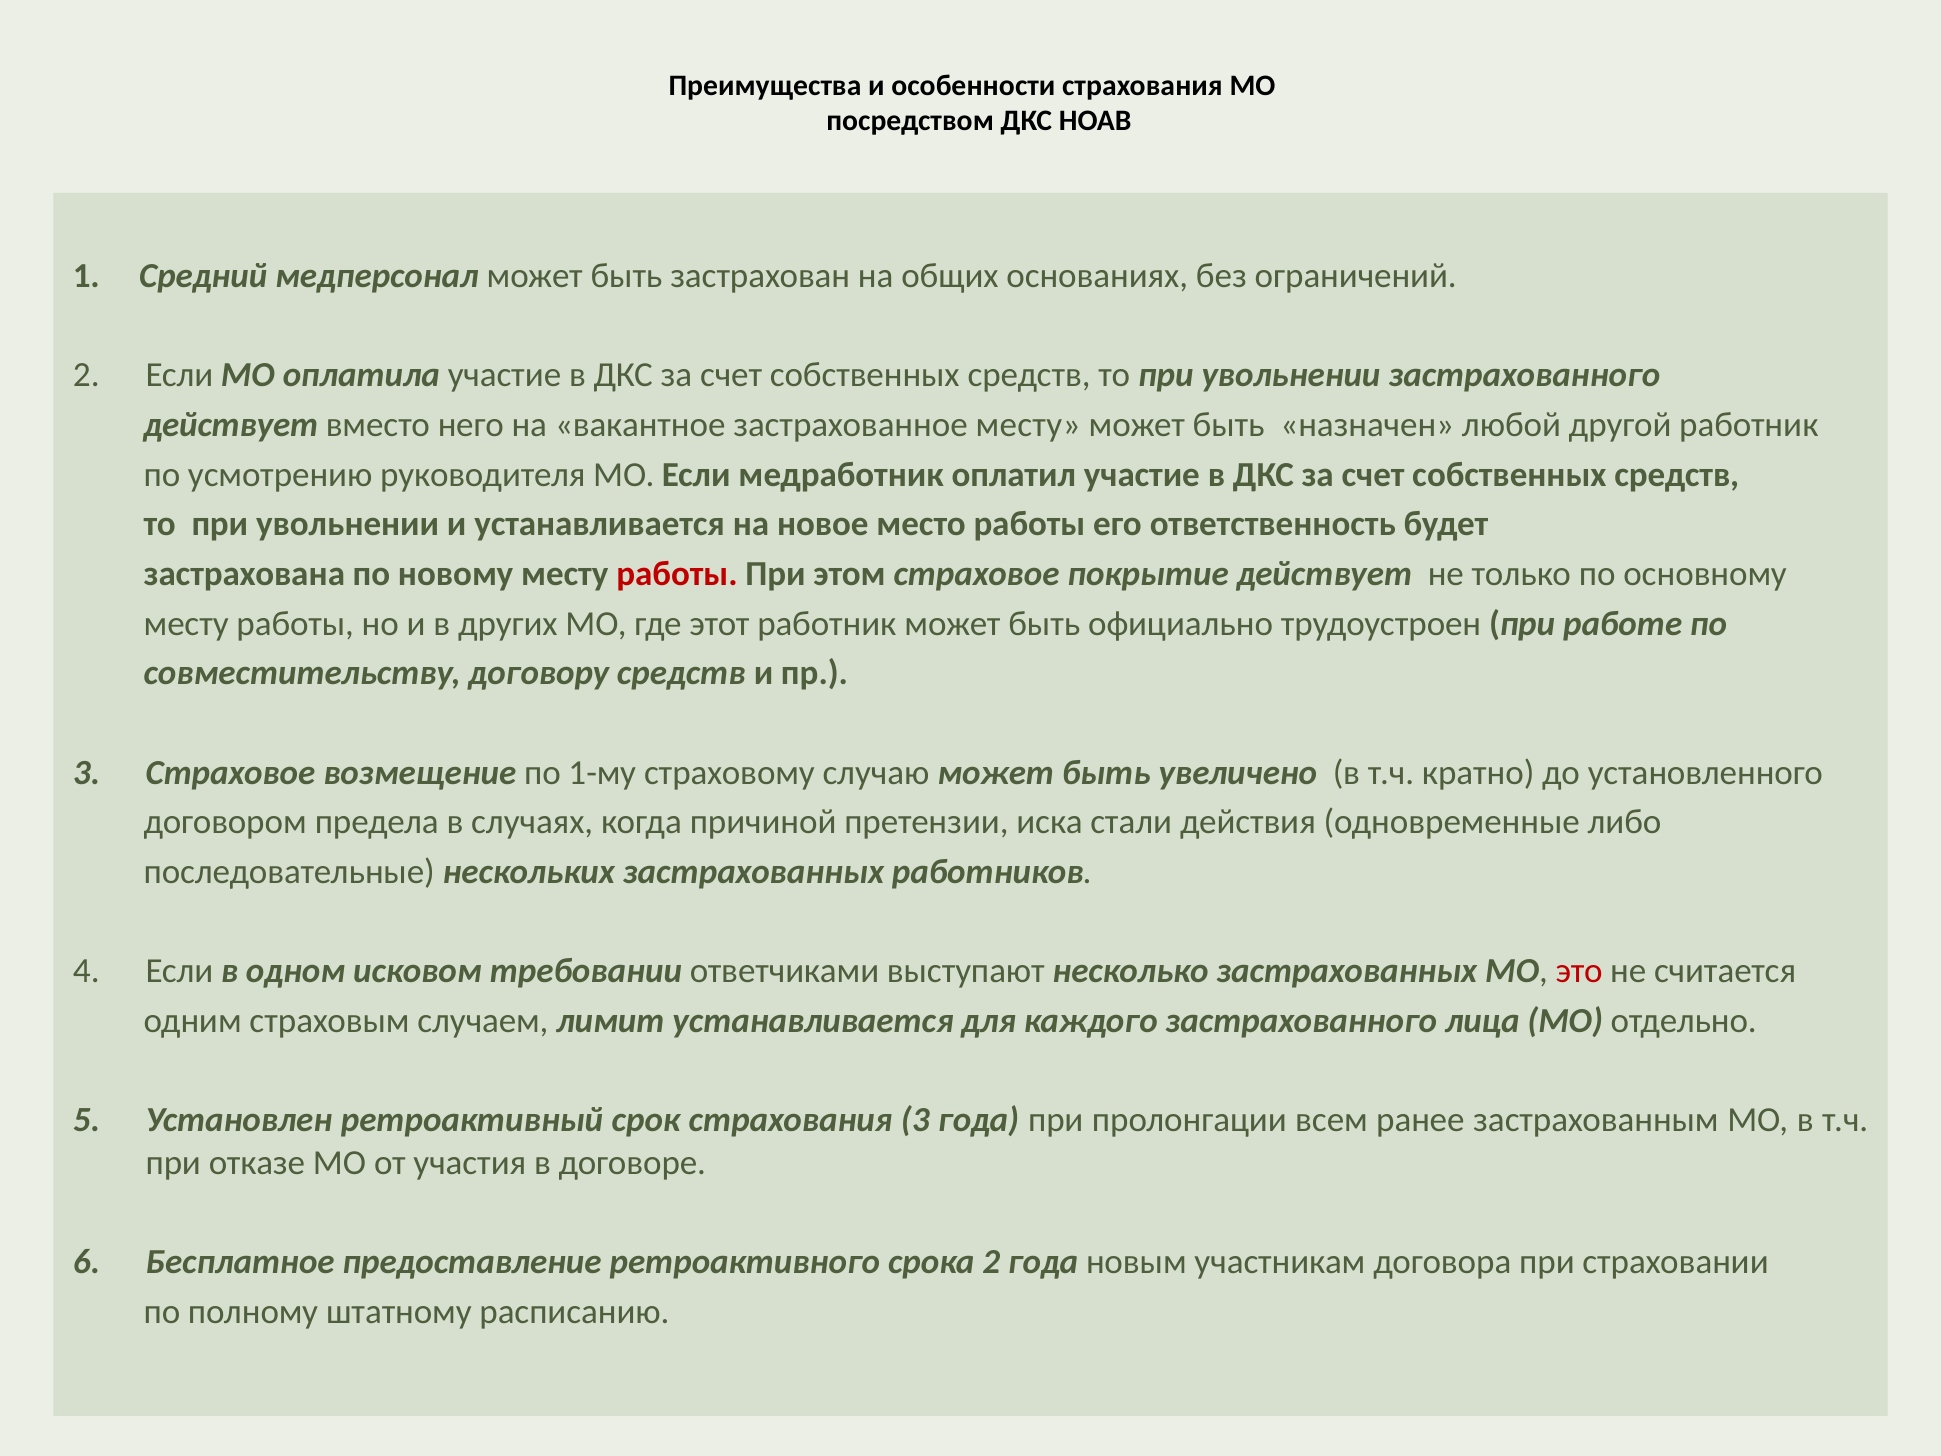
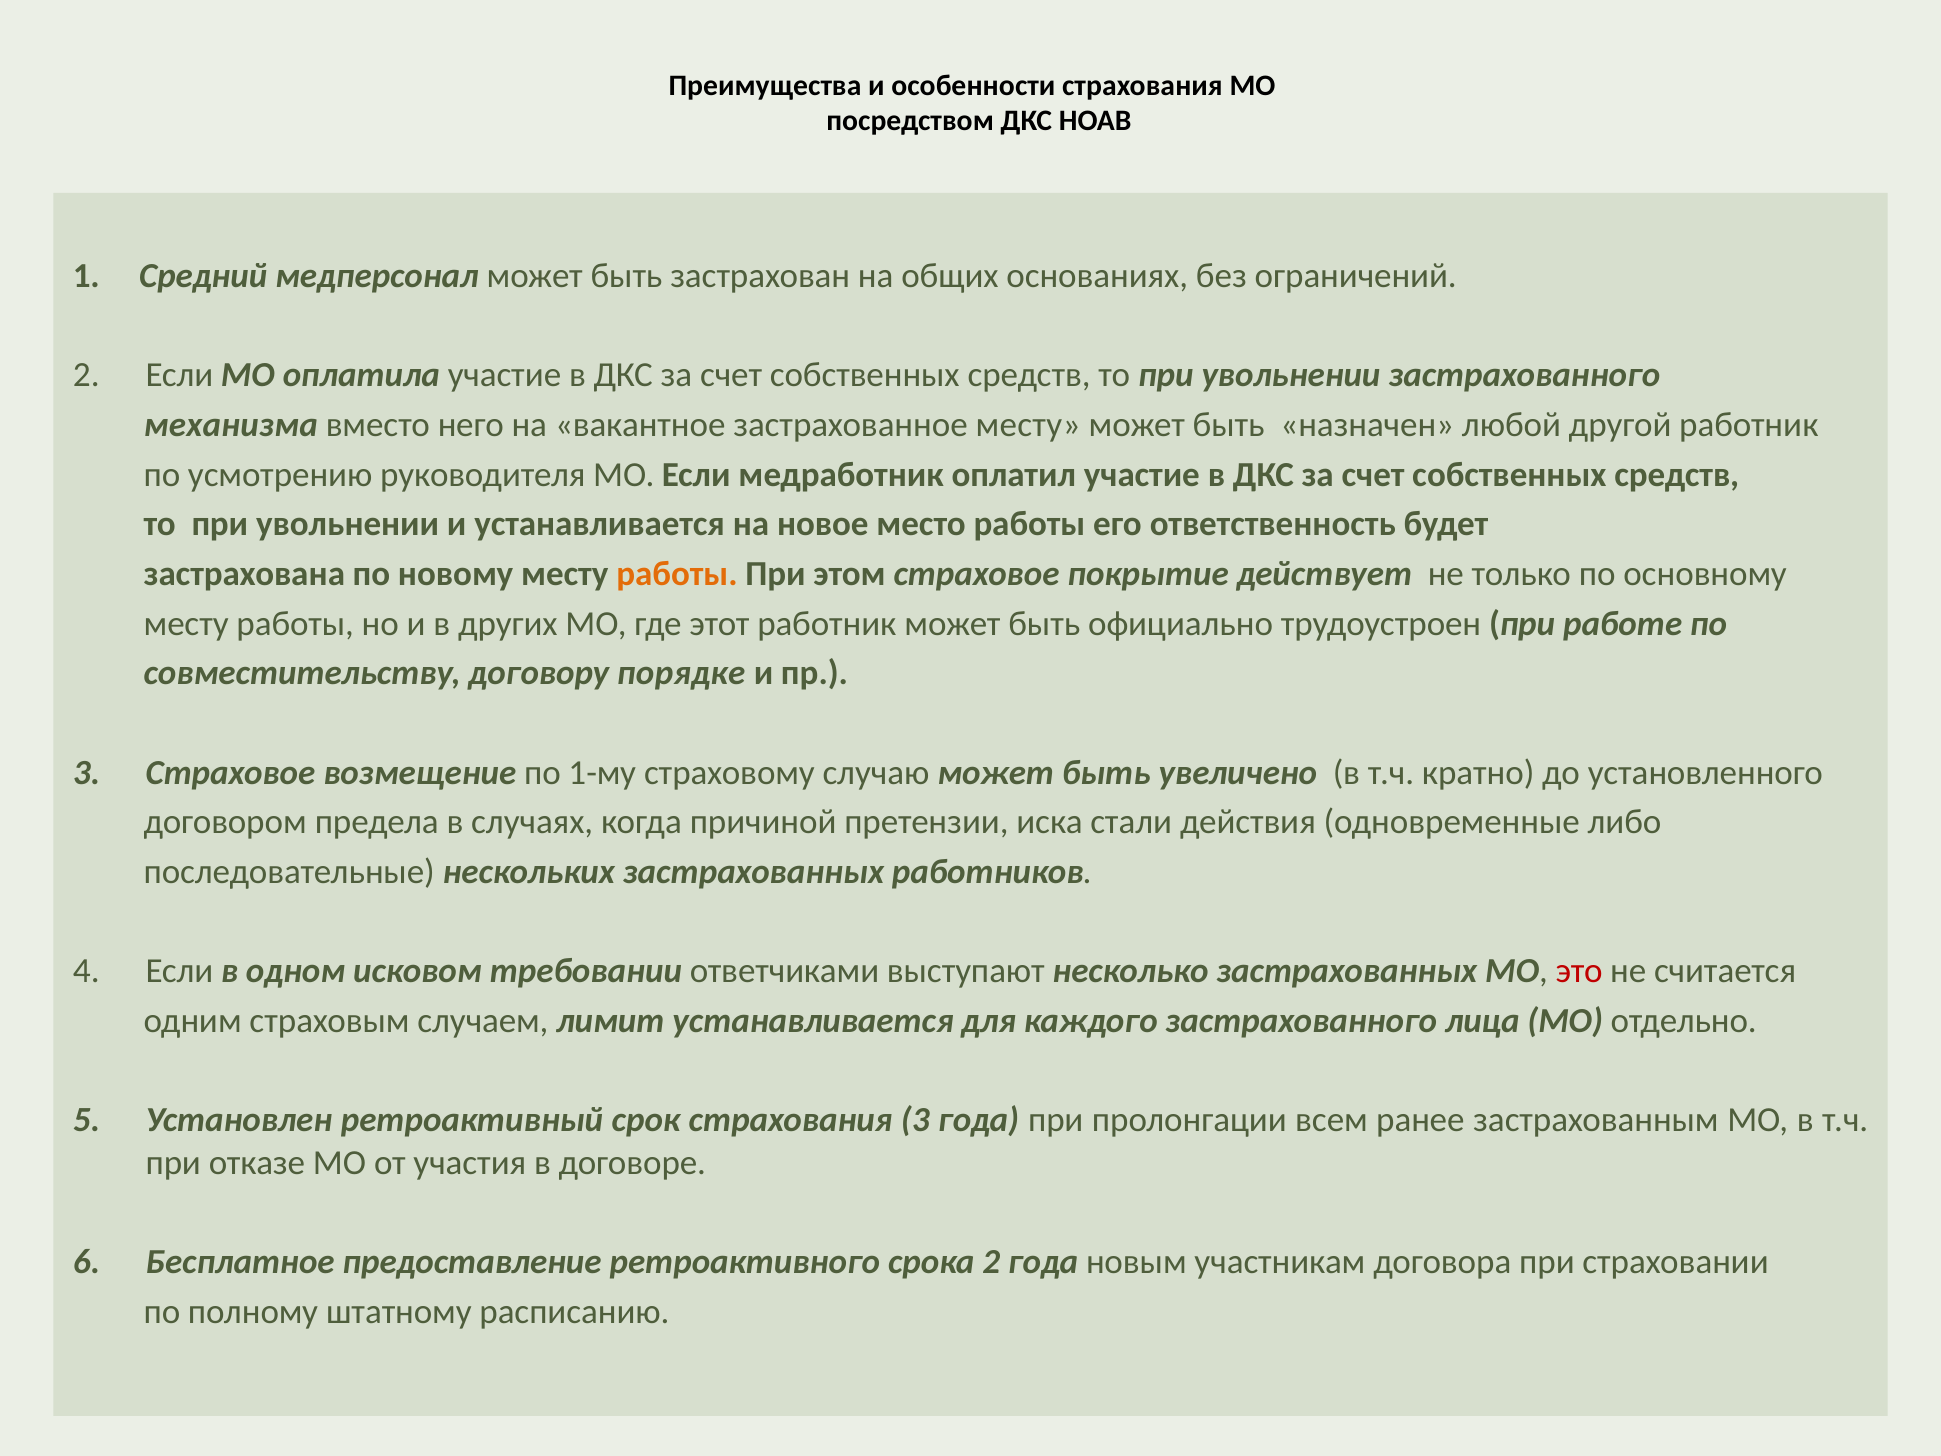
действует: действует -> механизма (231, 425)
работы colour: red -> orange (677, 574)
договору средств: средств -> порядке (681, 673)
